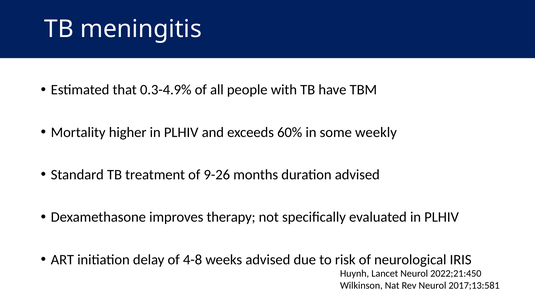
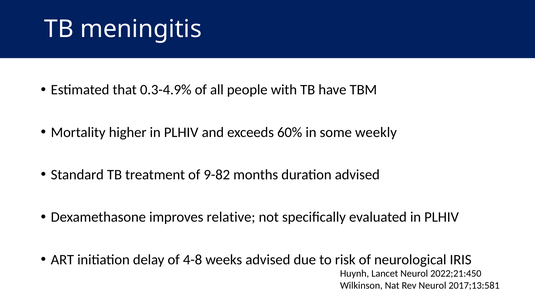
9-26: 9-26 -> 9-82 (217, 175)
therapy: therapy -> relative (231, 217)
